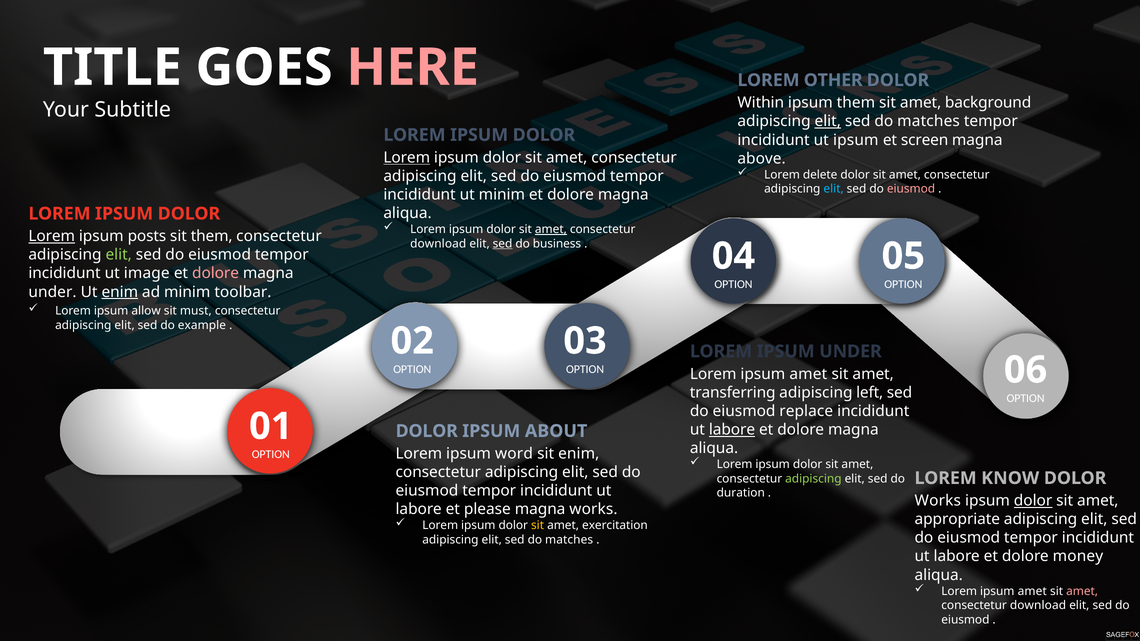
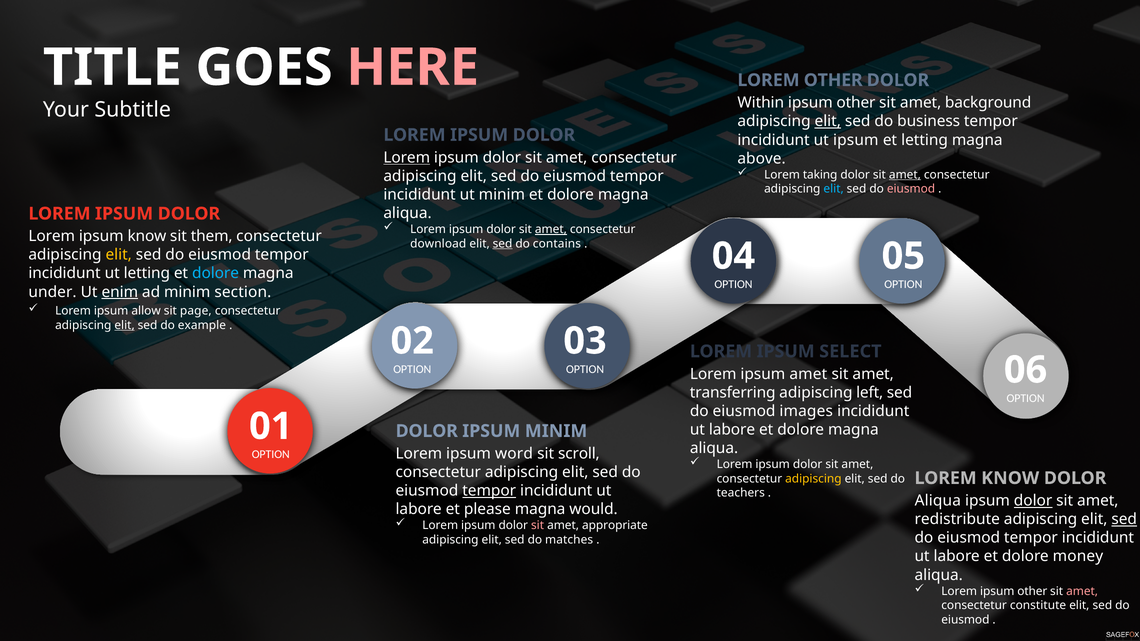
them: them -> other (856, 103)
matches: matches -> business (929, 121)
et screen: screen -> letting (925, 140)
delete: delete -> taking (820, 175)
amet underline: none -> present (905, 175)
Lorem underline: present -> none (52, 236)
ipsum posts: posts -> know (147, 236)
business: business -> contains (557, 244)
elit colour: light green -> yellow (119, 255)
ut image: image -> letting (147, 273)
dolore colour: pink -> light blue (216, 273)
toolbar: toolbar -> section (243, 292)
must: must -> page (196, 311)
elit underline: none -> present (125, 325)
IPSUM UNDER: UNDER -> SELECT (850, 352)
replace: replace -> images (806, 411)
labore underline: present -> none (732, 430)
IPSUM ABOUT: ABOUT -> MINIM (556, 431)
sit enim: enim -> scroll (579, 454)
adipiscing colour: light green -> yellow (813, 479)
tempor underline: none -> present (489, 491)
duration: duration -> teachers (741, 493)
Works: Works -> Aliqua (938, 501)
magna works: works -> would (594, 509)
appropriate: appropriate -> redistribute (957, 520)
sed underline: none -> present (1124, 520)
sit colour: yellow -> pink (538, 526)
exercitation: exercitation -> appropriate (615, 526)
amet: amet -> other (1032, 591)
download: download -> constitute (1038, 606)
